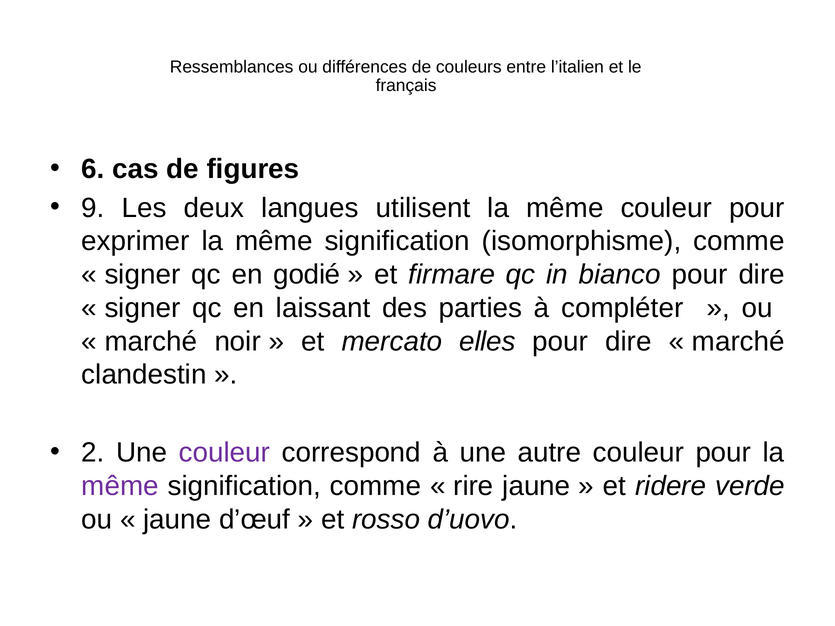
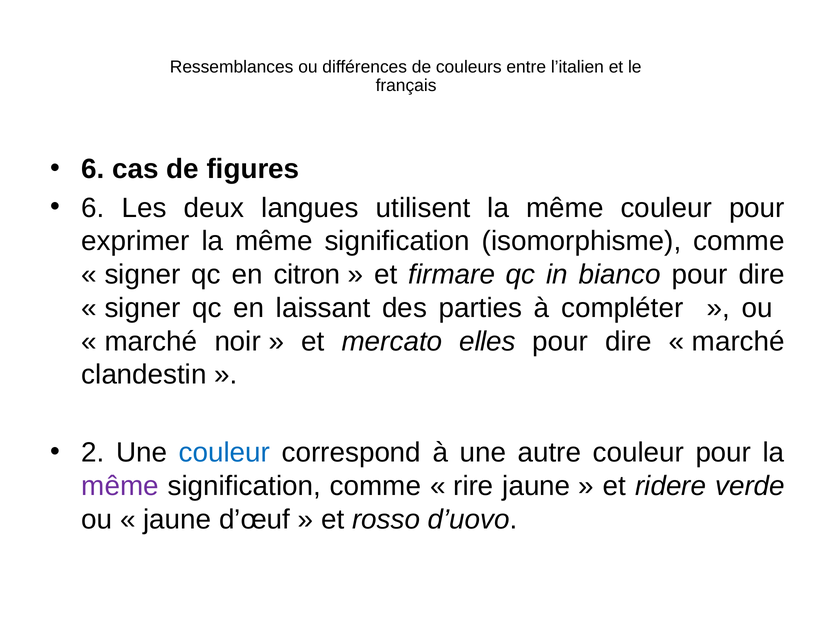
9: 9 -> 6 (93, 208)
godié: godié -> citron (307, 275)
couleur colour: purple -> blue (224, 453)
